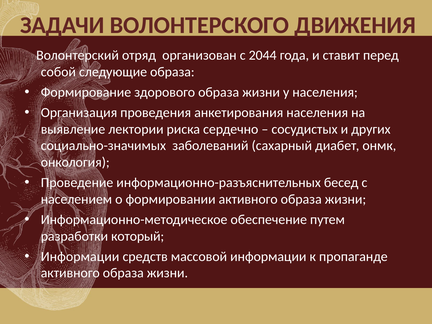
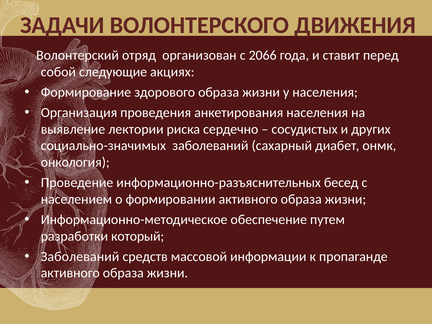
2044: 2044 -> 2066 (263, 55)
следующие образа: образа -> акциях (172, 72)
Информации: Информации -> Заболеваний (80, 257)
